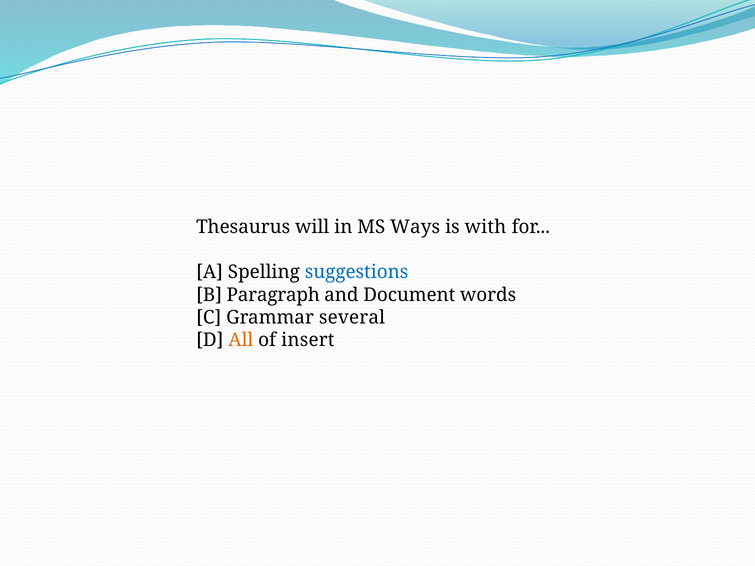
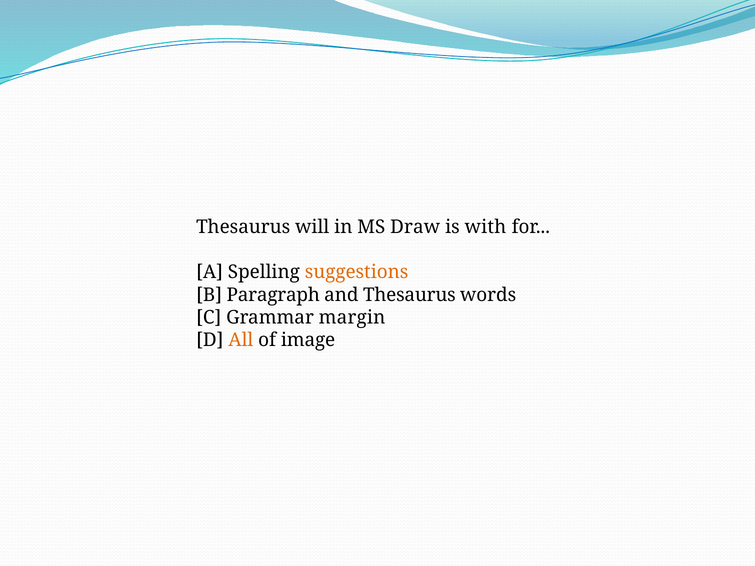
Ways: Ways -> Draw (415, 227)
suggestions colour: blue -> orange (357, 272)
and Document: Document -> Thesaurus (409, 295)
several: several -> margin (352, 318)
insert: insert -> image (308, 340)
